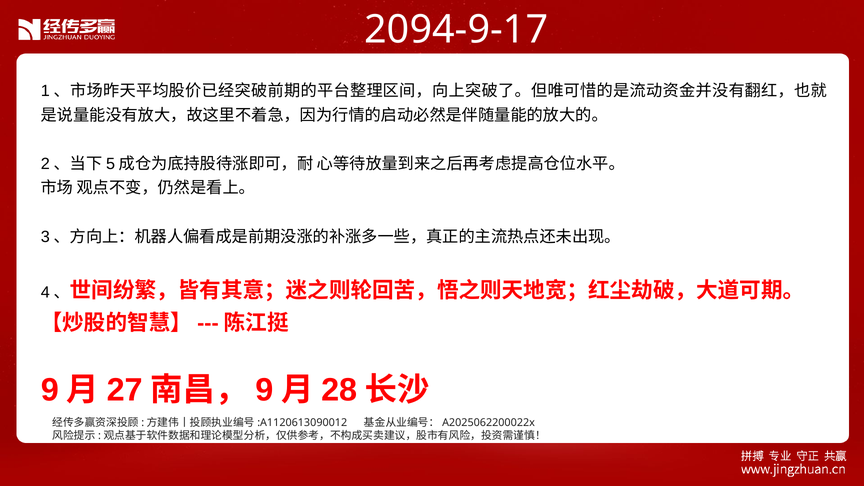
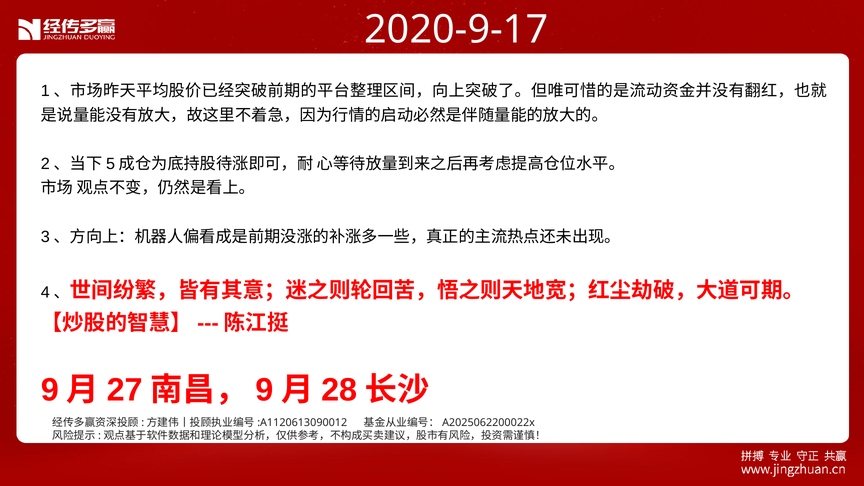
2094-9-17: 2094-9-17 -> 2020-9-17 (456, 30)
